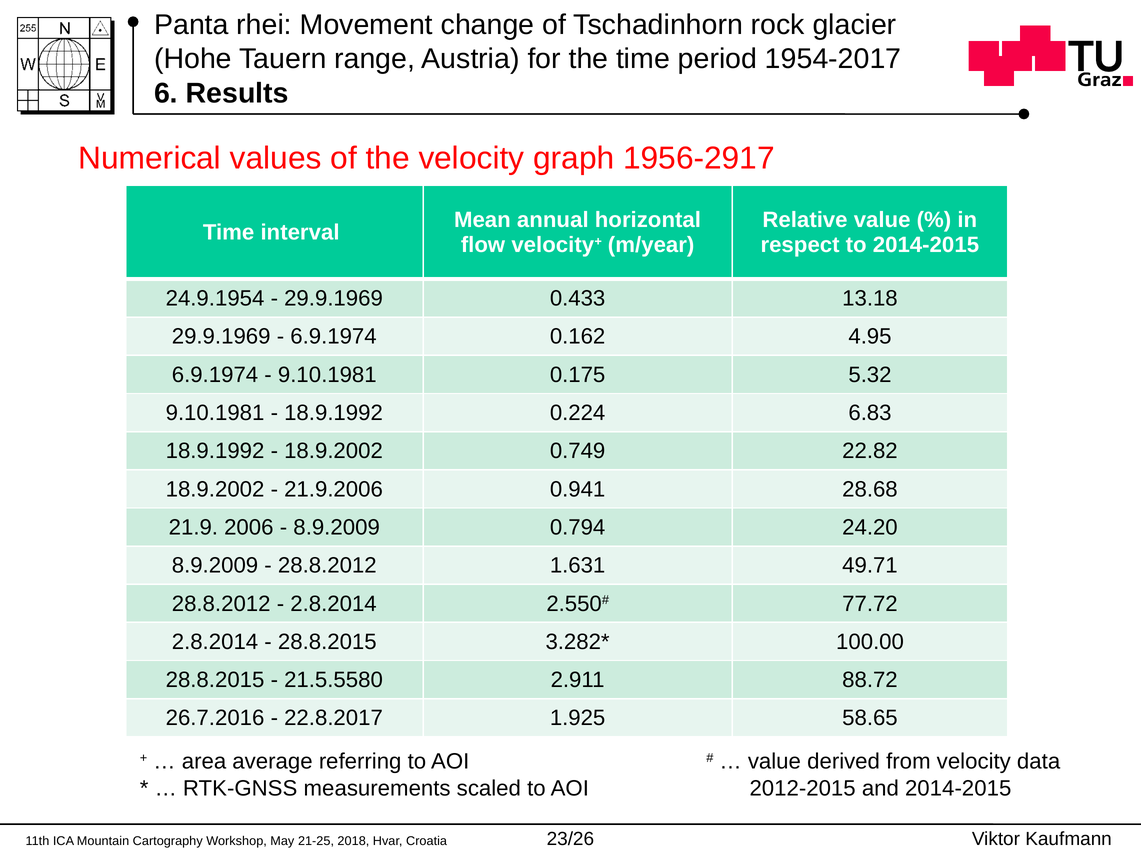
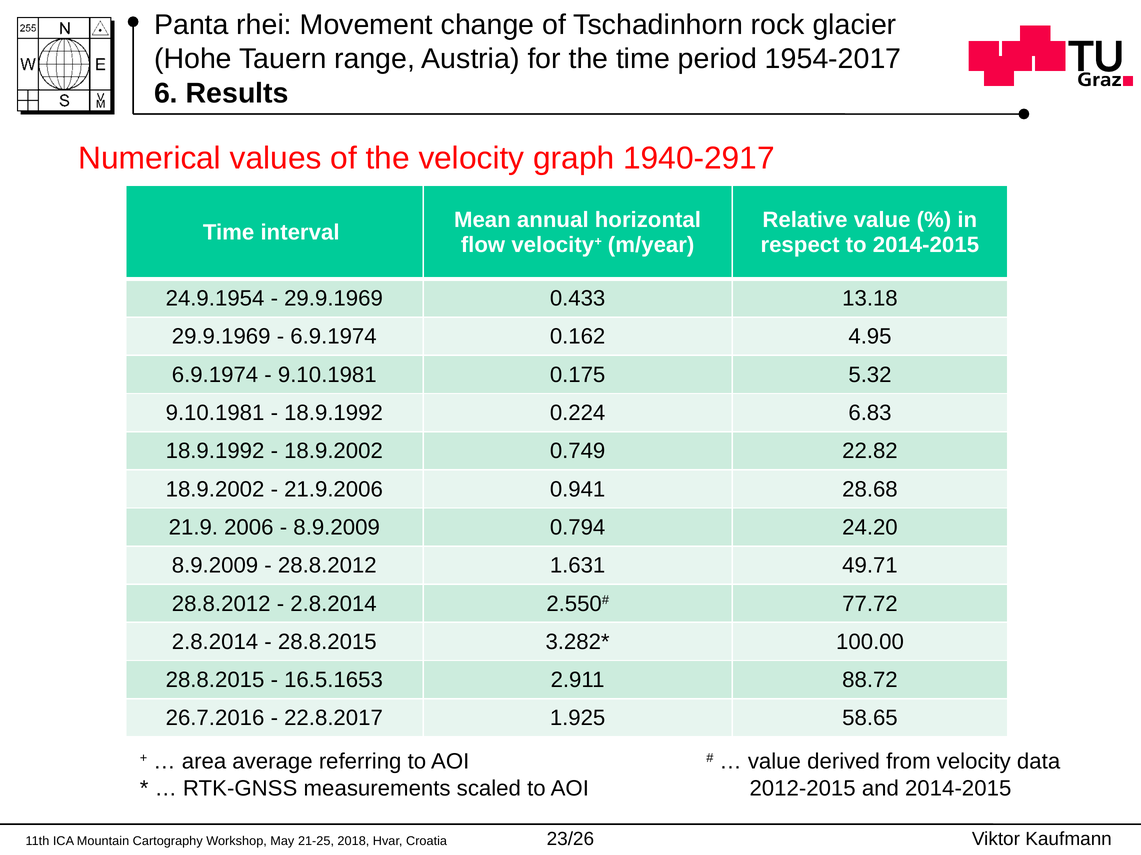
1956-2917: 1956-2917 -> 1940-2917 (699, 158)
21.5.5580: 21.5.5580 -> 16.5.1653 (334, 681)
